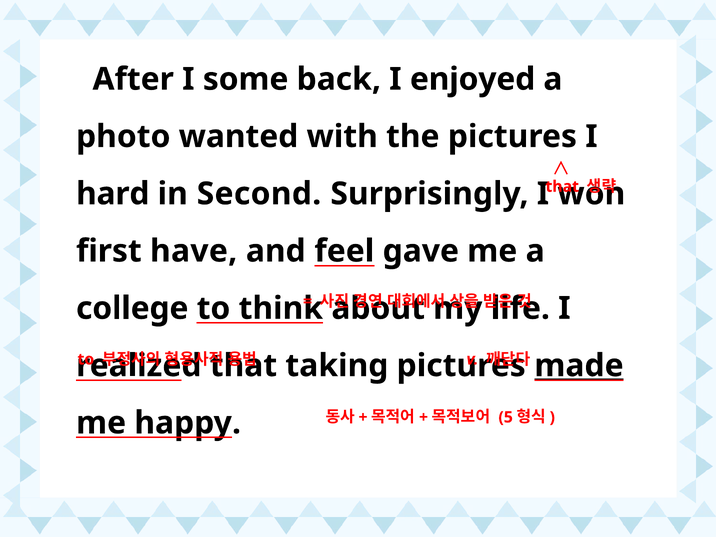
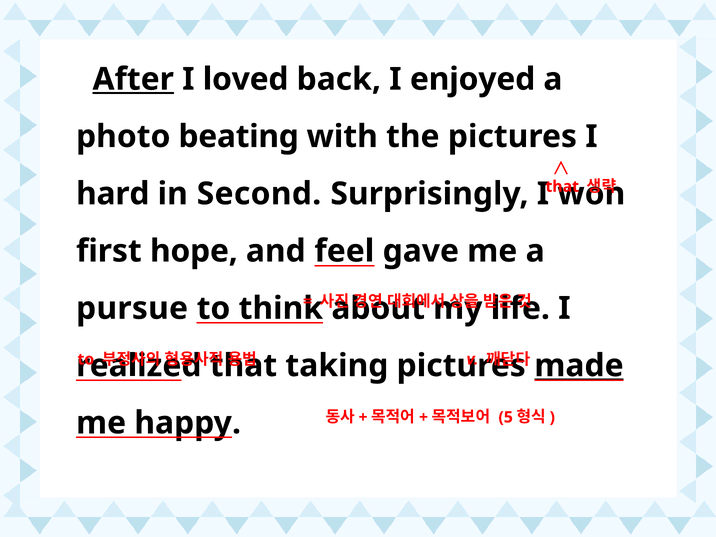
After underline: none -> present (133, 79)
some: some -> loved (246, 79)
wanted: wanted -> beating (239, 137)
have: have -> hope (194, 251)
college: college -> pursue (132, 308)
